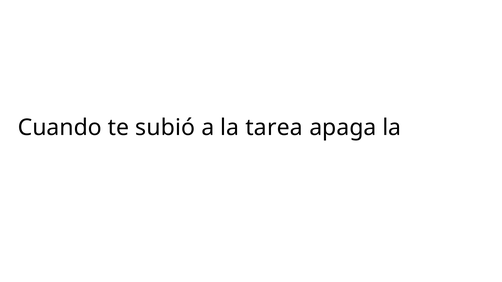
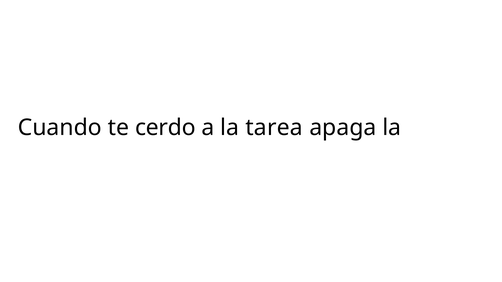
subió: subió -> cerdo (165, 128)
